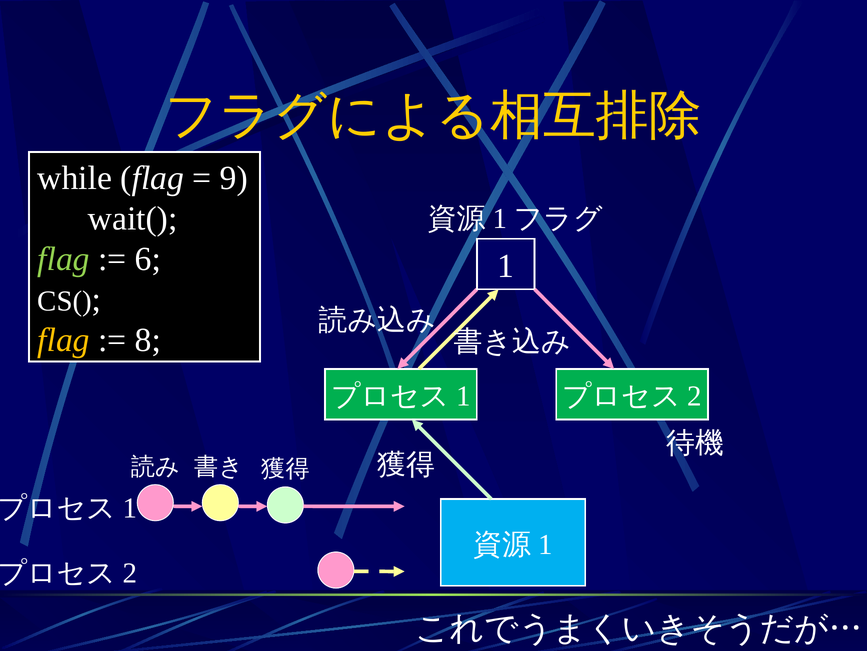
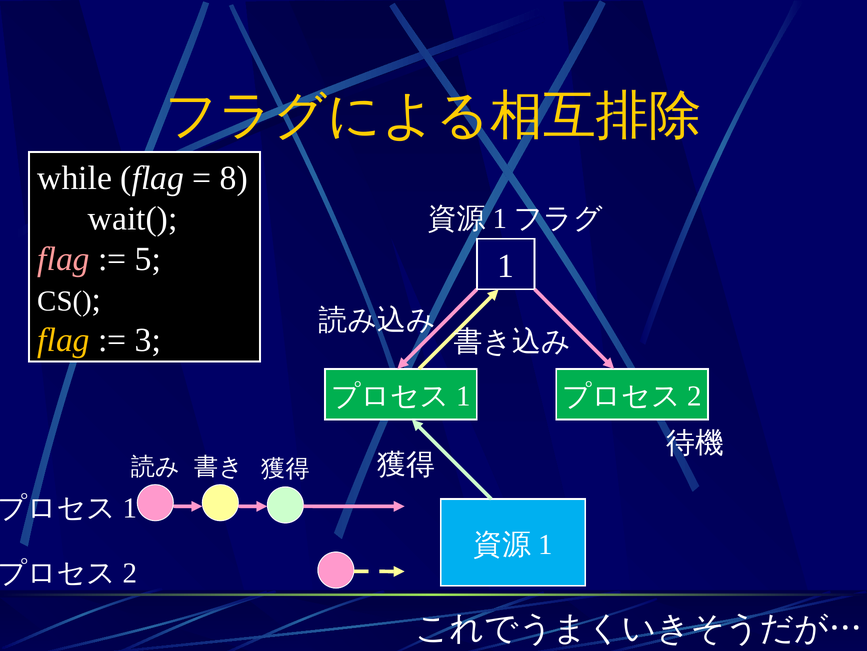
9: 9 -> 8 (234, 178)
flag colour: light green -> pink (64, 259)
6: 6 -> 5 (148, 259)
8: 8 -> 3 (148, 340)
